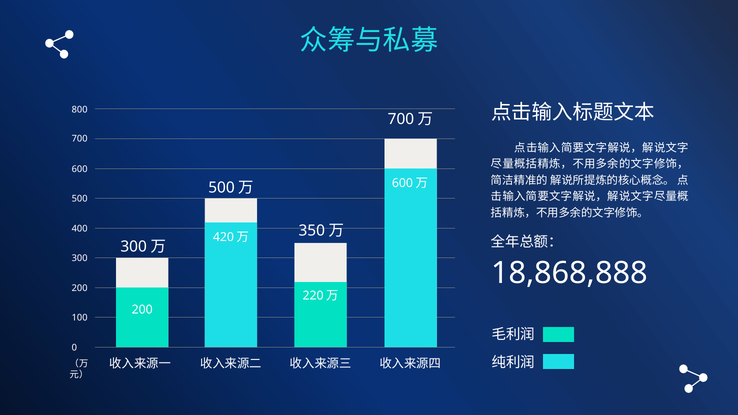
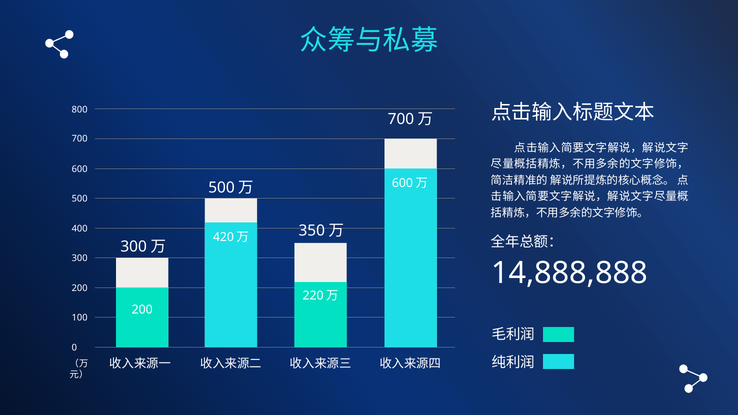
18,868,888: 18,868,888 -> 14,888,888 (569, 273)
